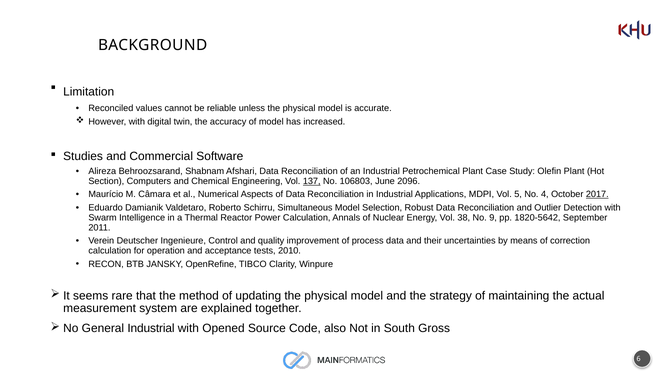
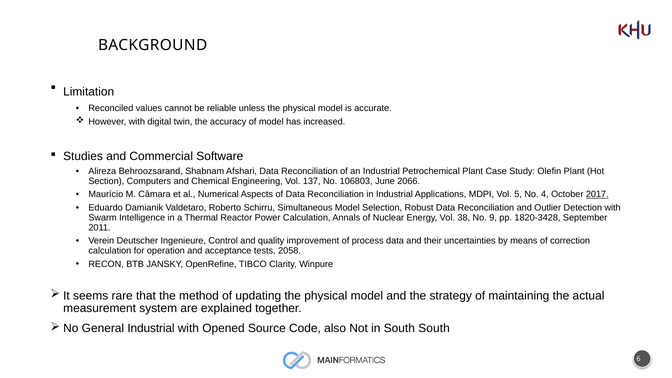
137 underline: present -> none (312, 181)
2096: 2096 -> 2066 (409, 181)
1820-5642: 1820-5642 -> 1820-3428 (537, 218)
2010: 2010 -> 2058 (290, 251)
South Gross: Gross -> South (434, 328)
